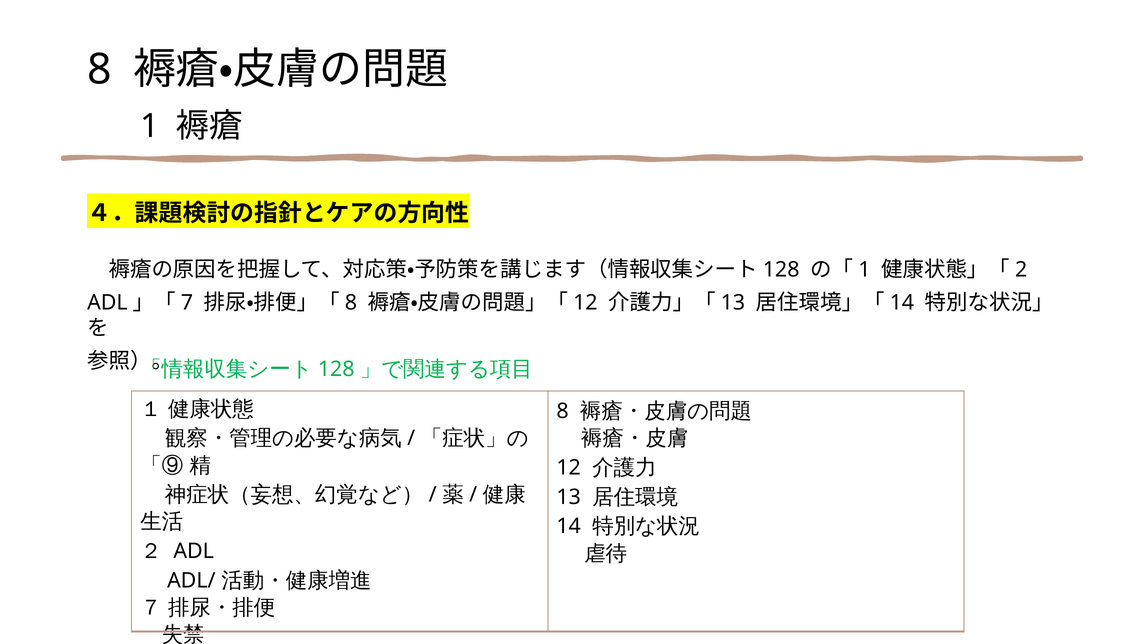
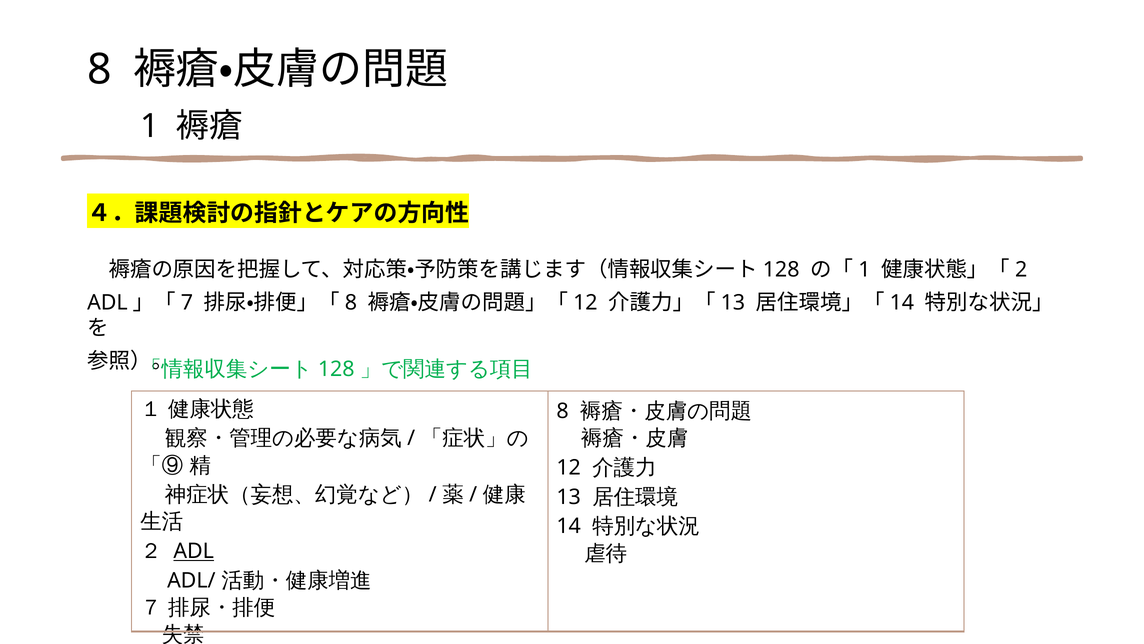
ADL underline: none -> present (194, 551)
